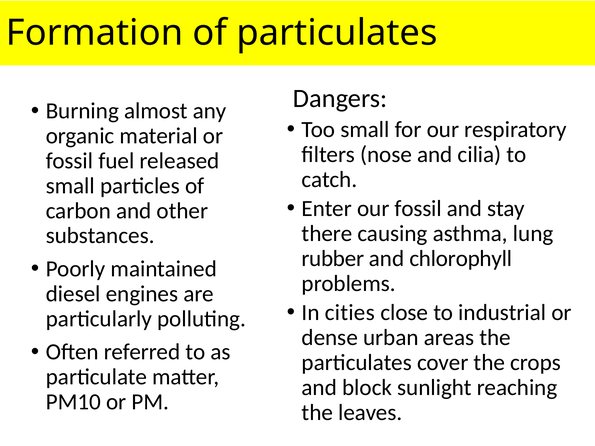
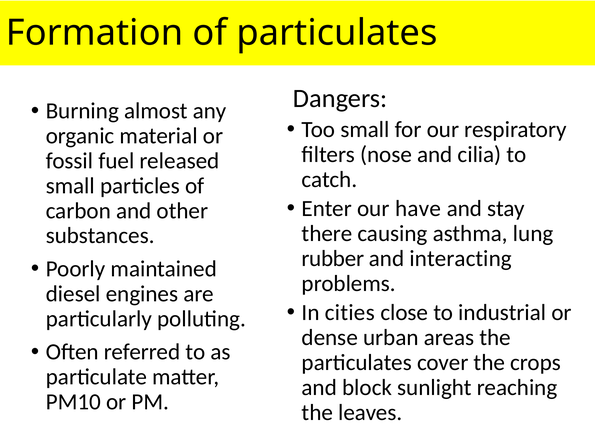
our fossil: fossil -> have (418, 209)
chlorophyll: chlorophyll -> interacting (461, 259)
